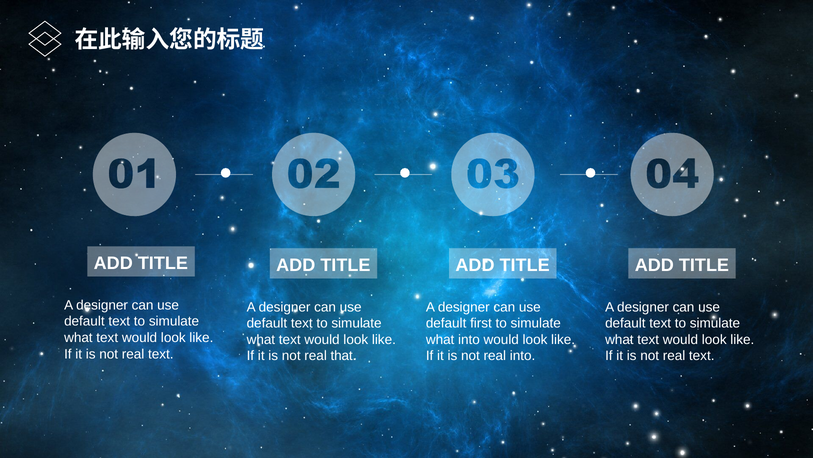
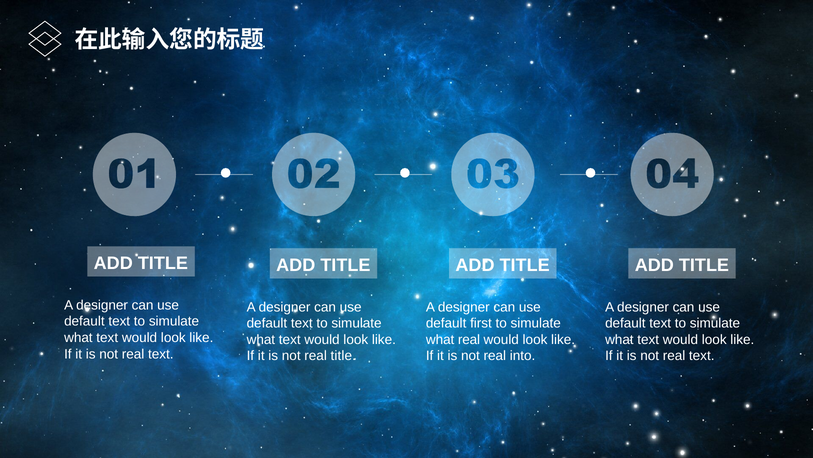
what into: into -> real (469, 339)
real that: that -> title (343, 355)
